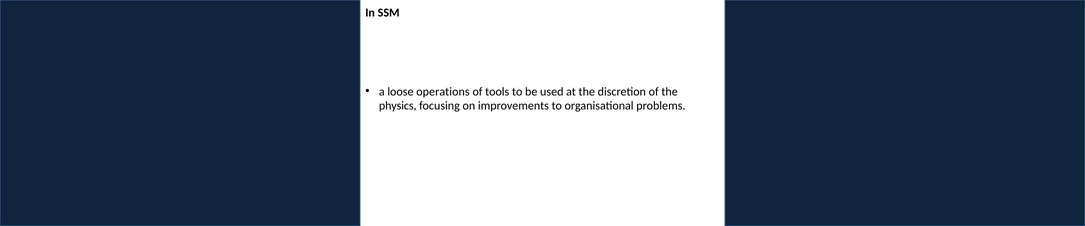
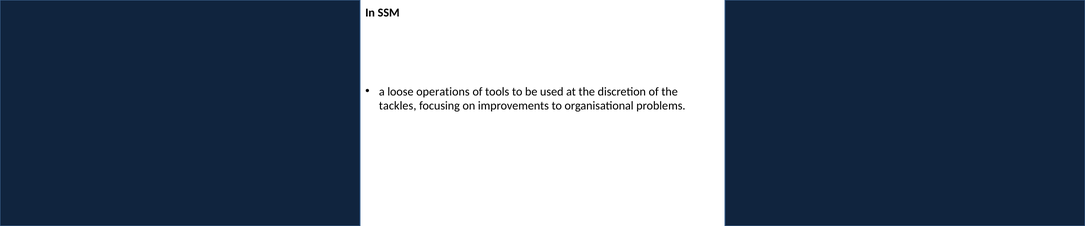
physics: physics -> tackles (398, 106)
